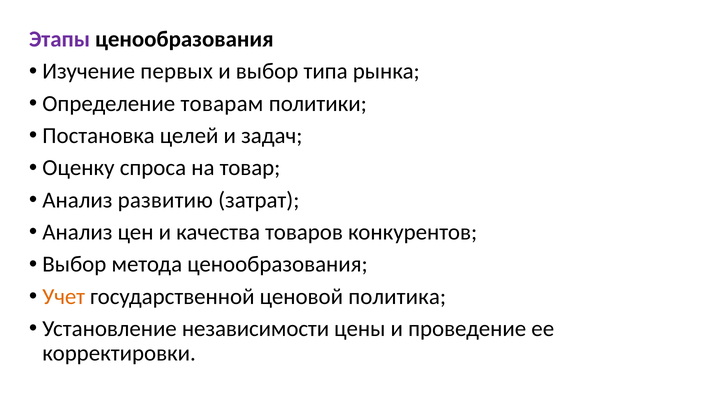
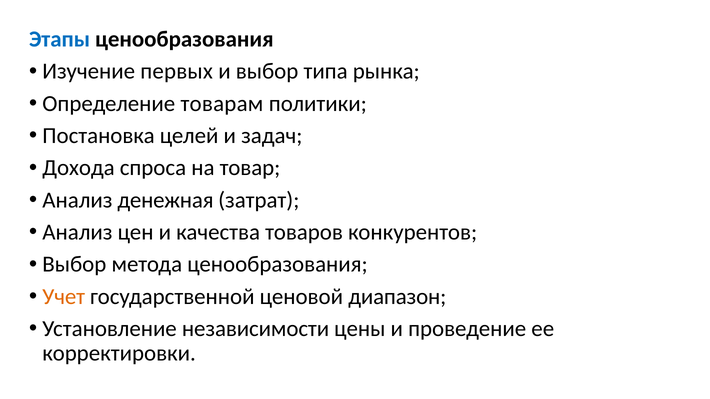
Этапы colour: purple -> blue (60, 39)
Оценку: Оценку -> Дохода (79, 168)
развитию: развитию -> денежная (165, 200)
политика: политика -> диапазон (397, 297)
